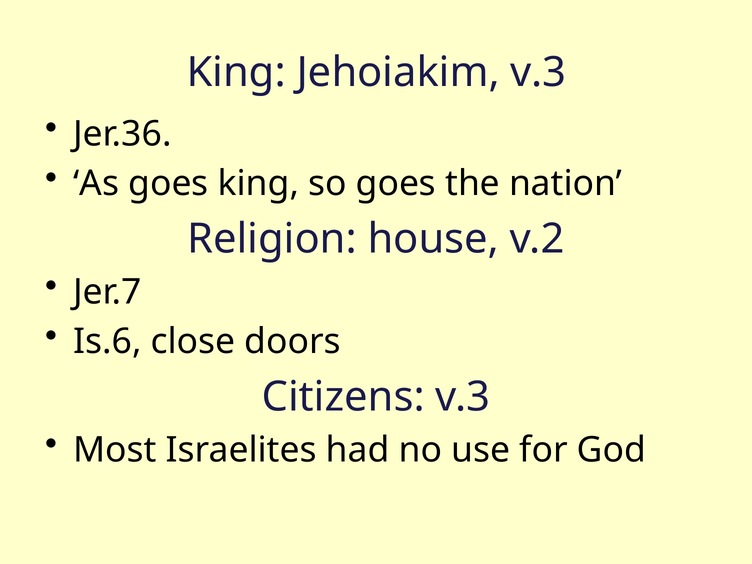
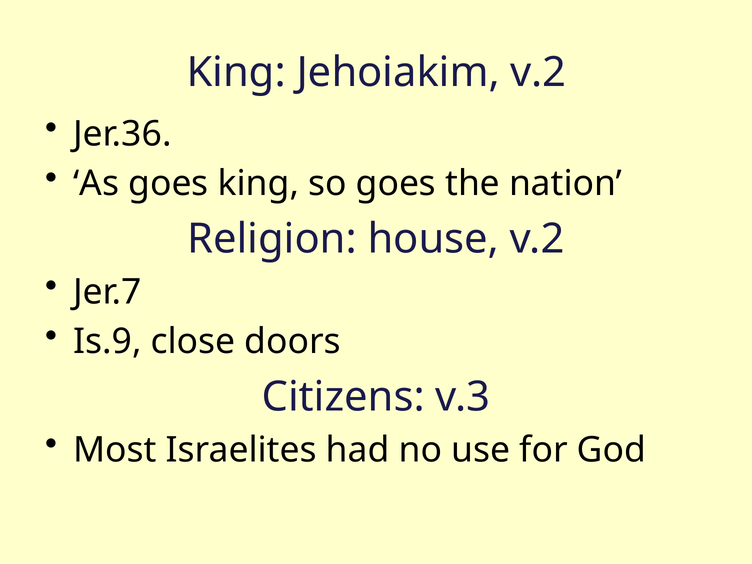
Jehoiakim v.3: v.3 -> v.2 (538, 72)
Is.6: Is.6 -> Is.9 (107, 342)
